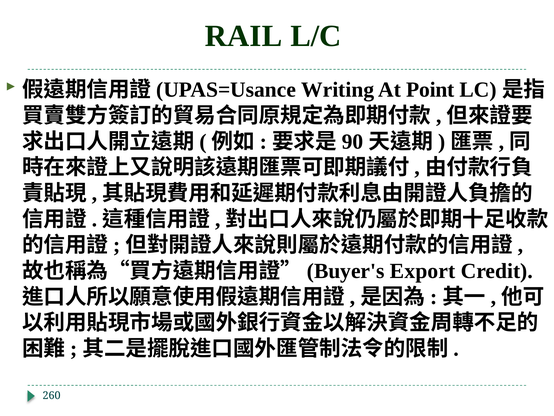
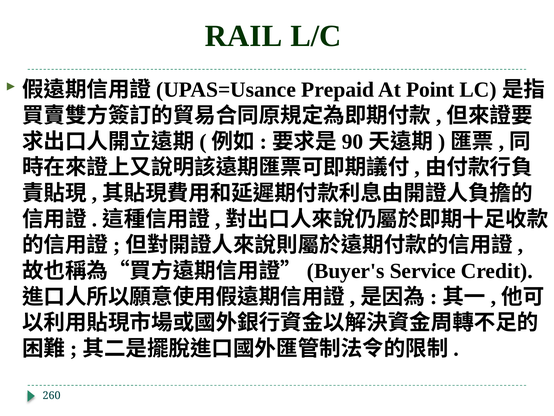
Writing: Writing -> Prepaid (338, 90)
Export: Export -> Service (423, 271)
